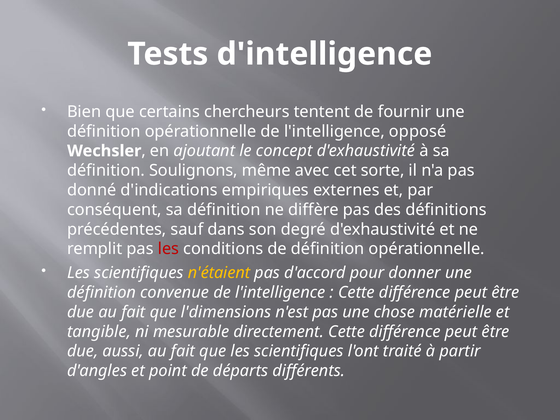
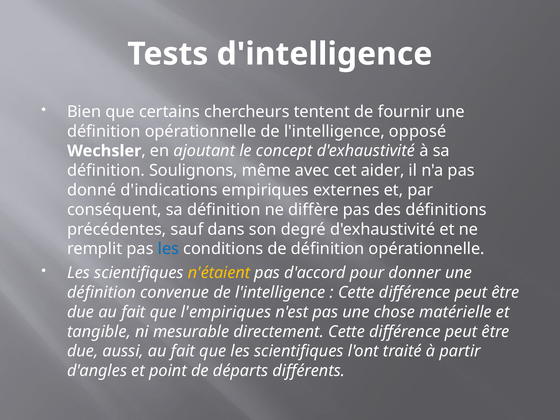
sorte: sorte -> aider (383, 171)
les colour: red -> blue (168, 249)
l'dimensions: l'dimensions -> l'empiriques (226, 312)
